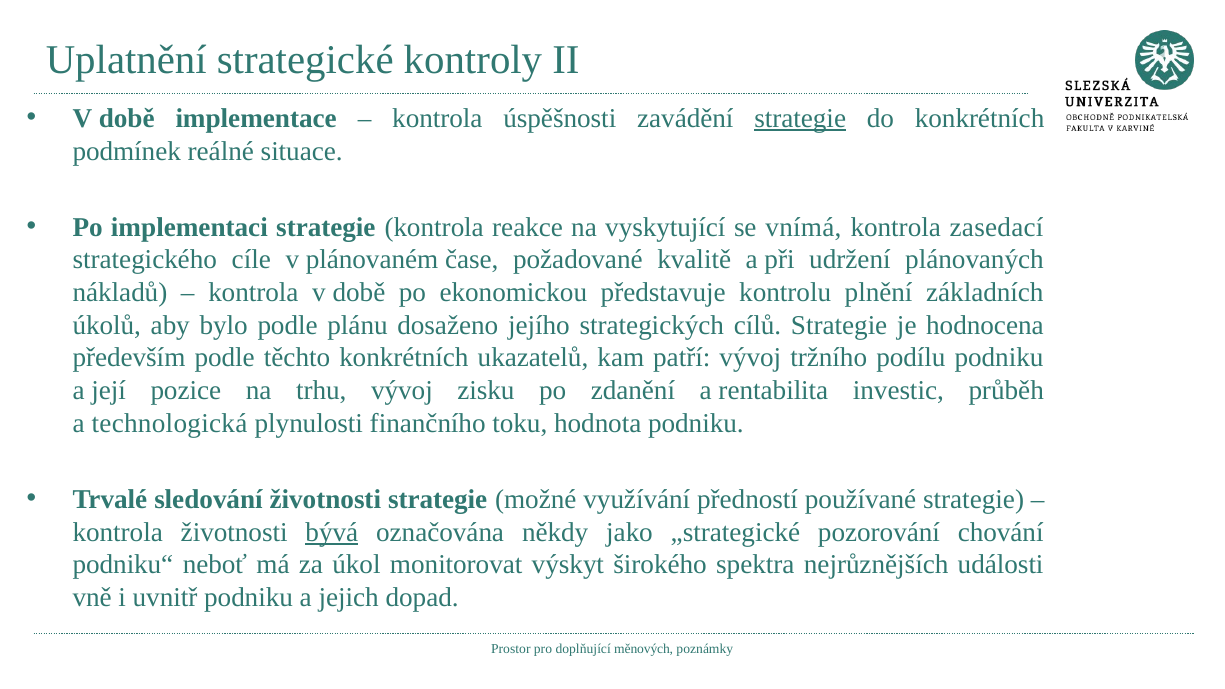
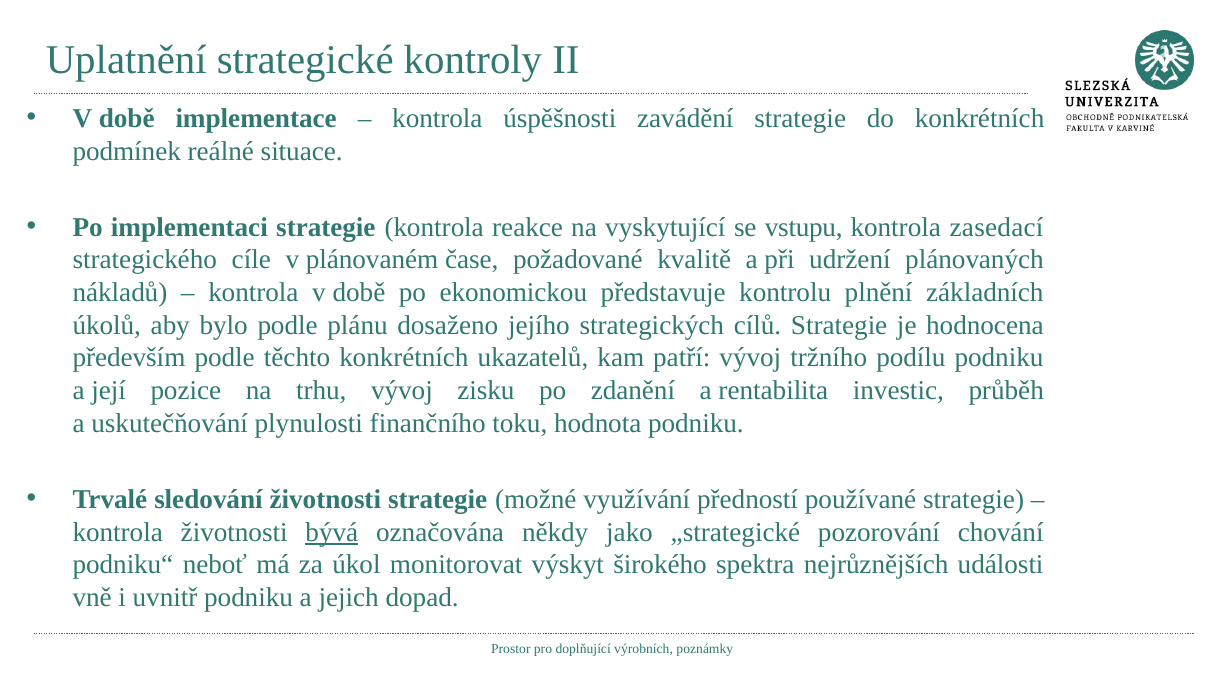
strategie underline: present -> none (800, 119)
vnímá: vnímá -> vstupu (804, 227)
technologická: technologická -> uskutečňování (170, 423)
měnových: měnových -> výrobních (644, 649)
